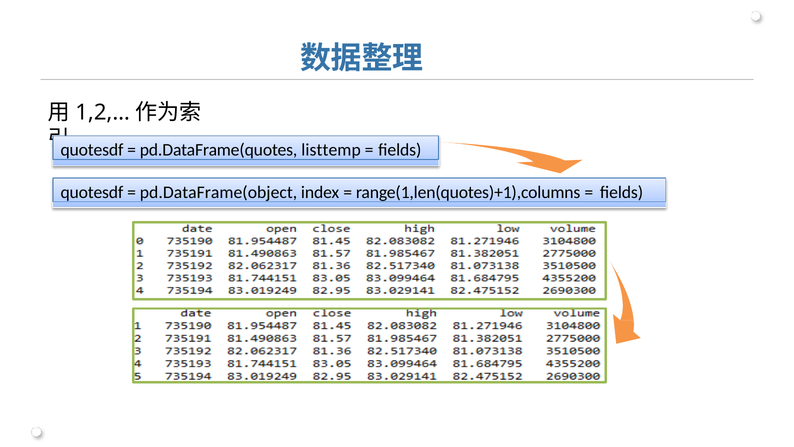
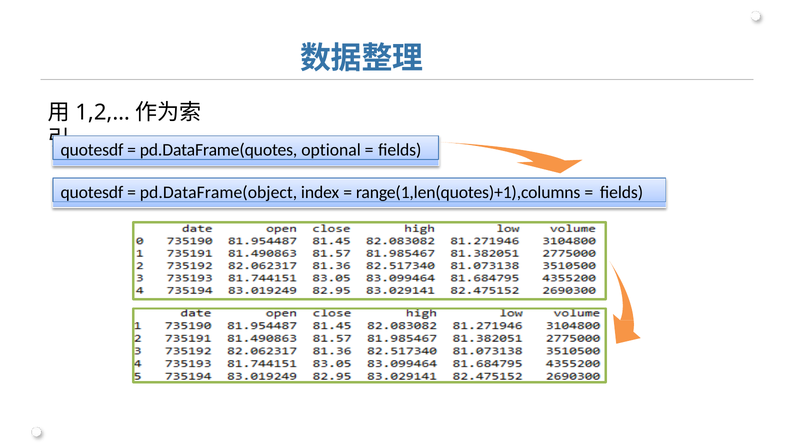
listtemp: listtemp -> optional (331, 150)
